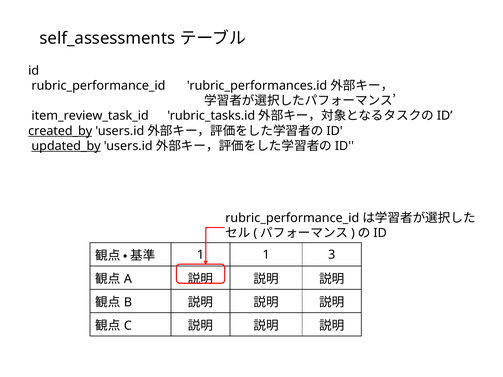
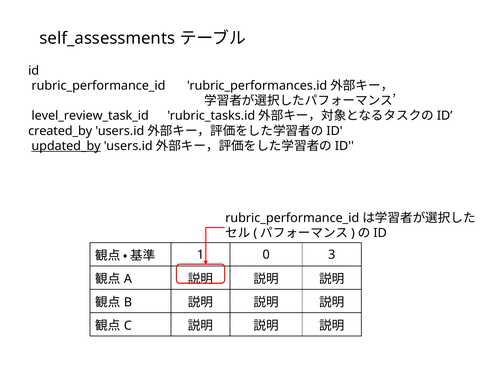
item_review_task_id: item_review_task_id -> level_review_task_id (90, 116)
created_by underline: present -> none (60, 131)
1 1: 1 -> 0 (266, 255)
